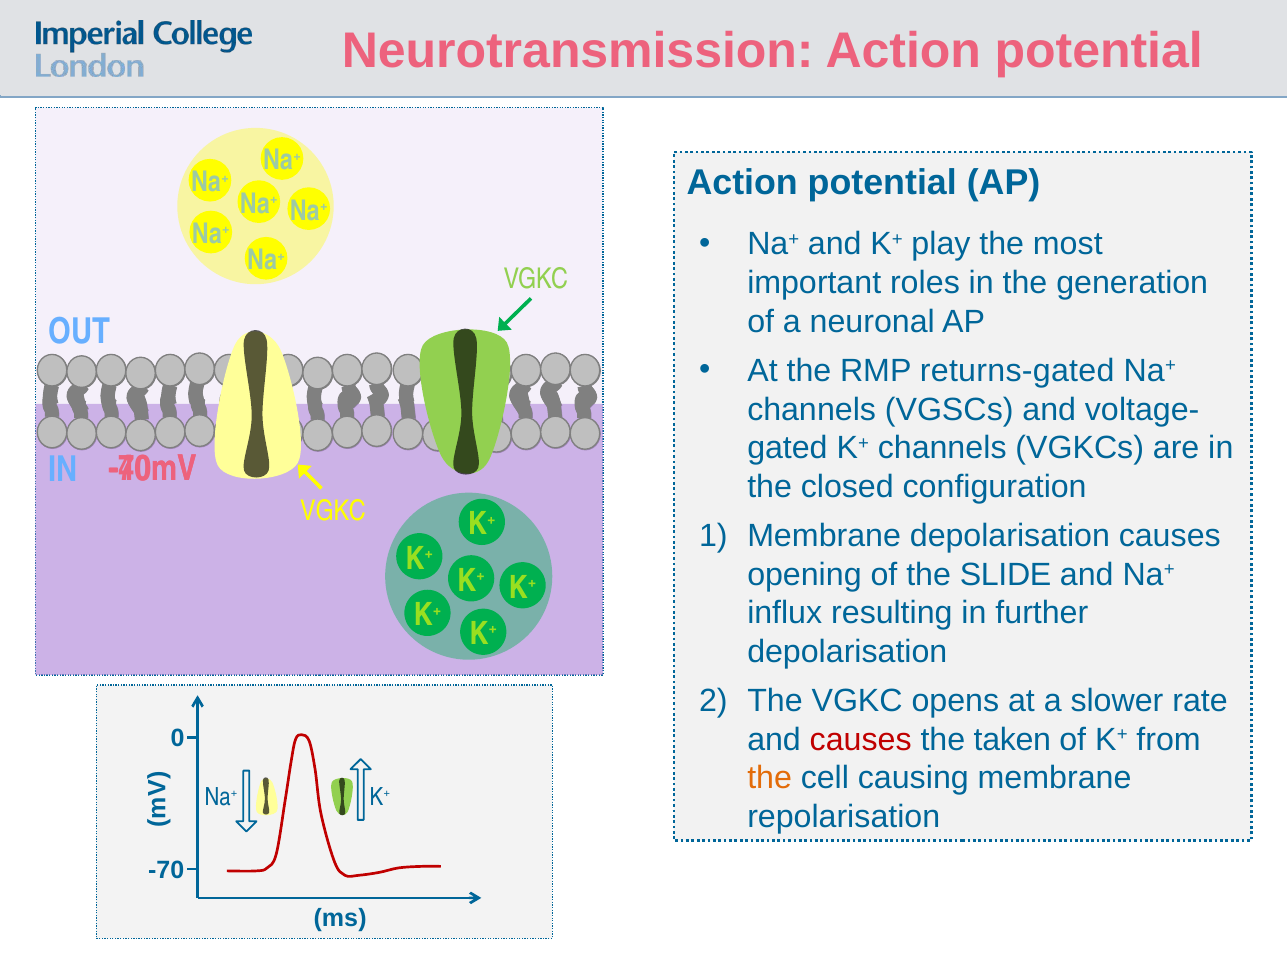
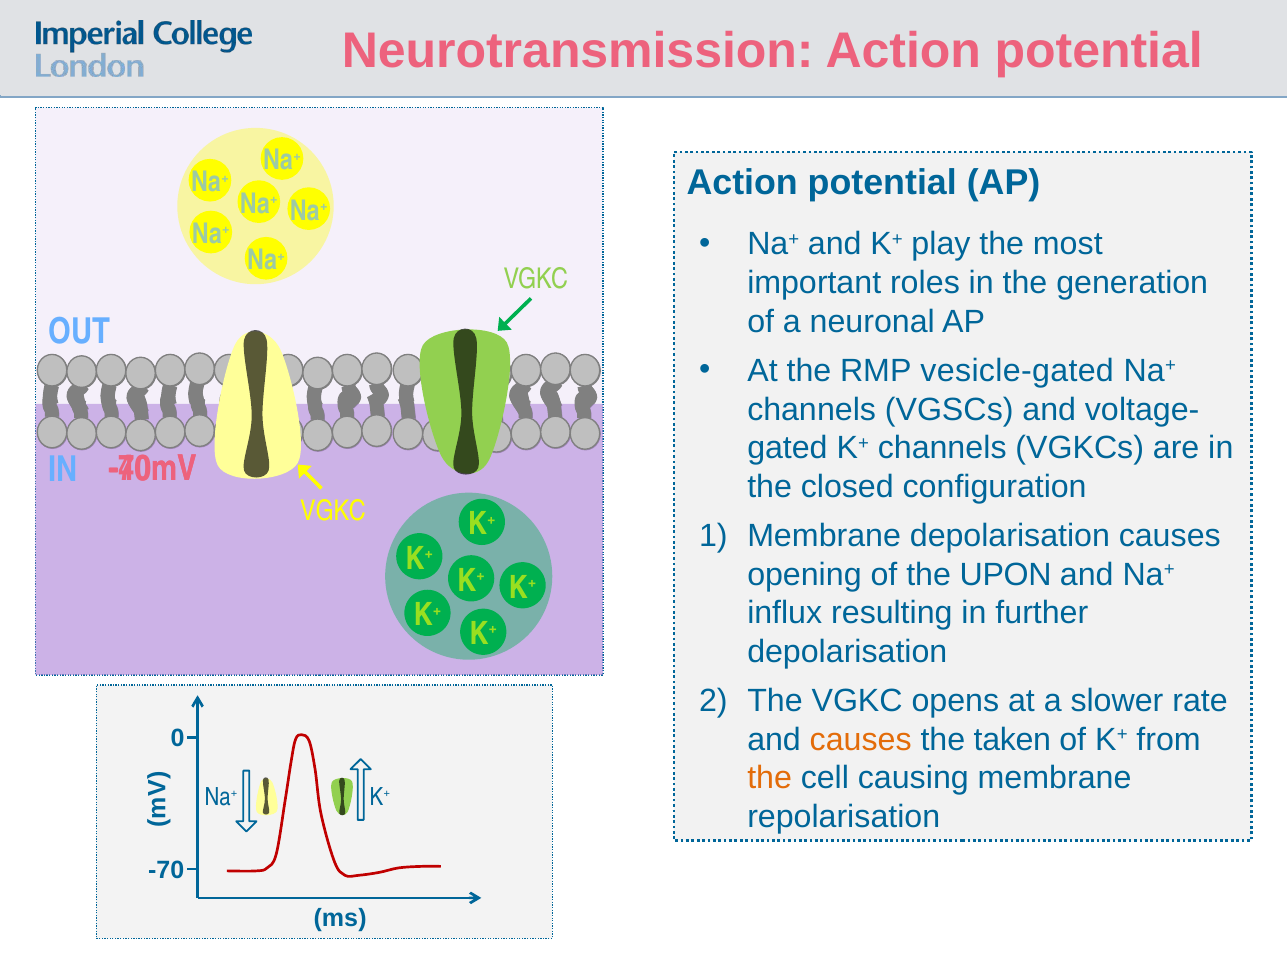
returns-gated: returns-gated -> vesicle-gated (1017, 371)
SLIDE: SLIDE -> UPON (1006, 575)
causes colour: red -> orange (861, 740)
